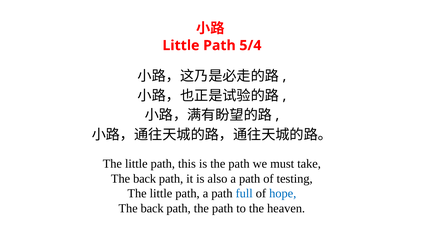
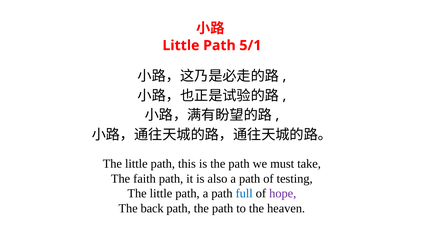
5/4: 5/4 -> 5/1 (250, 46)
back: back -> faith (145, 179)
hope colour: blue -> purple (283, 194)
